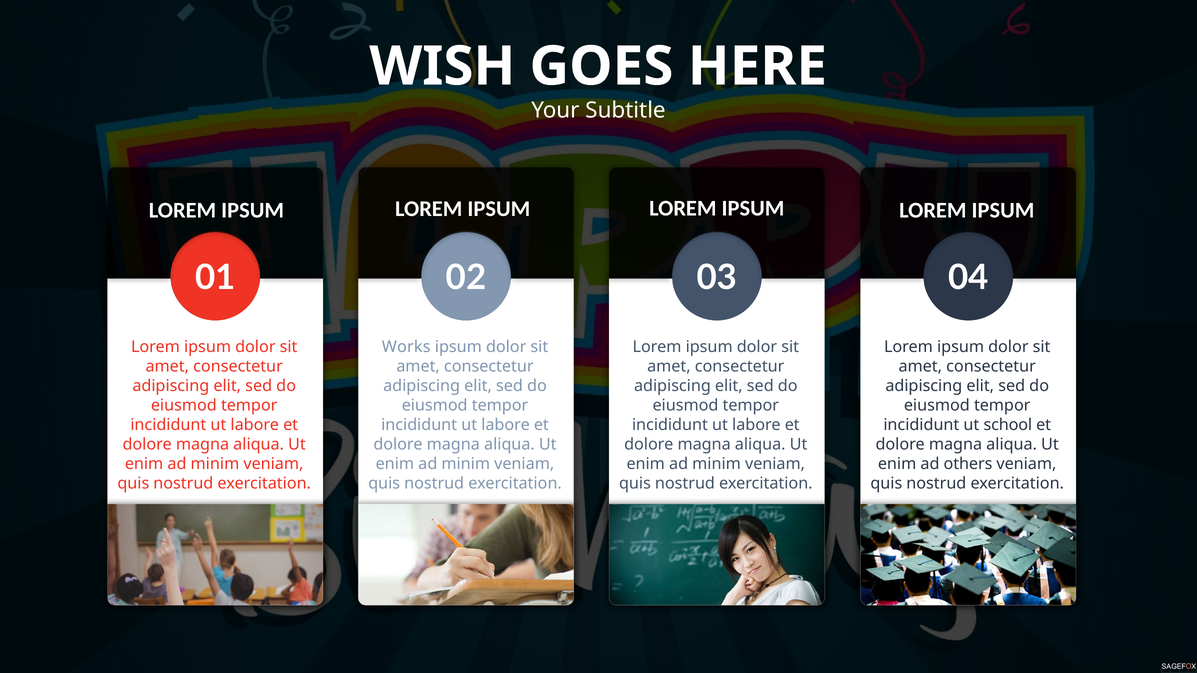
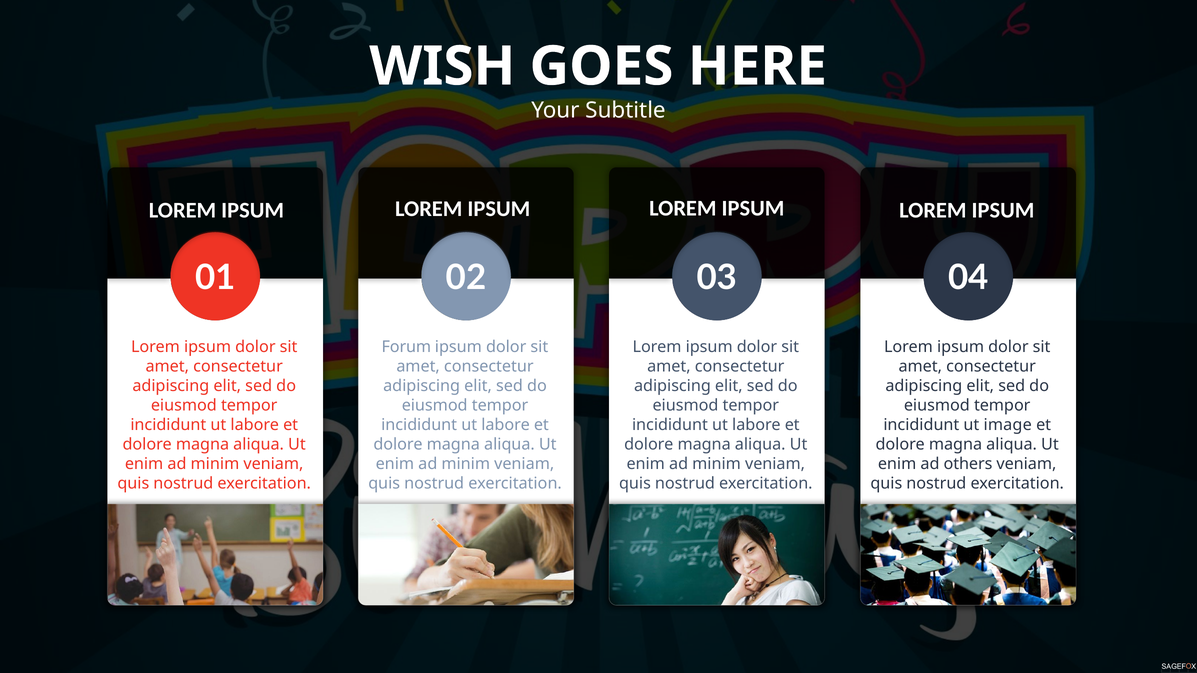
Works: Works -> Forum (406, 347)
school: school -> image (1008, 425)
